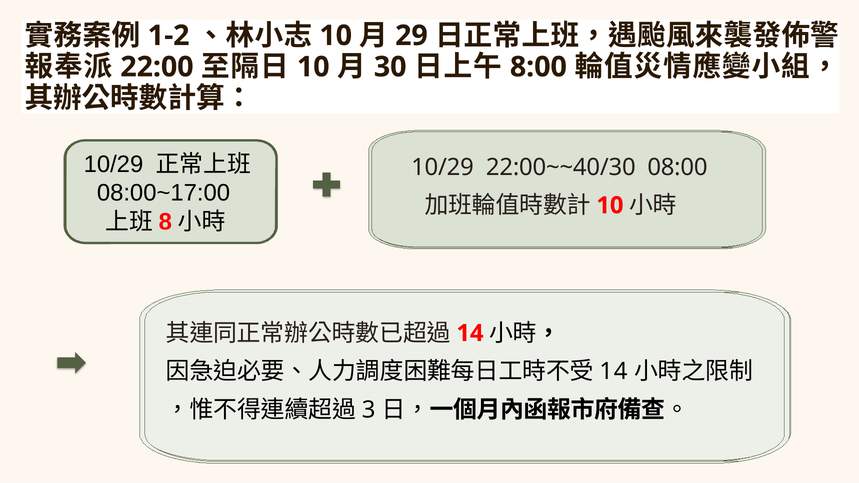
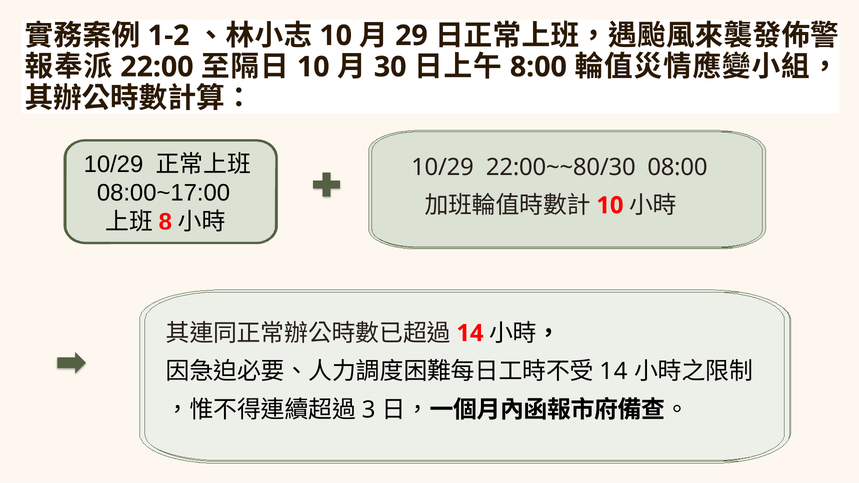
22:00~~40/30: 22:00~~40/30 -> 22:00~~80/30 (561, 167)
